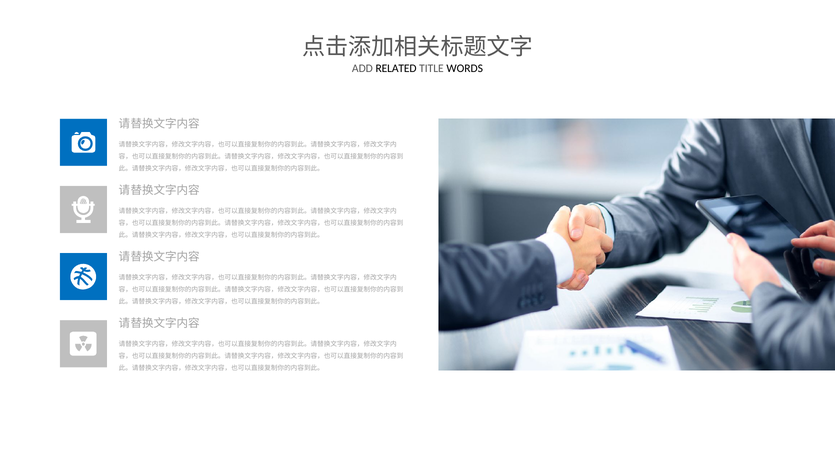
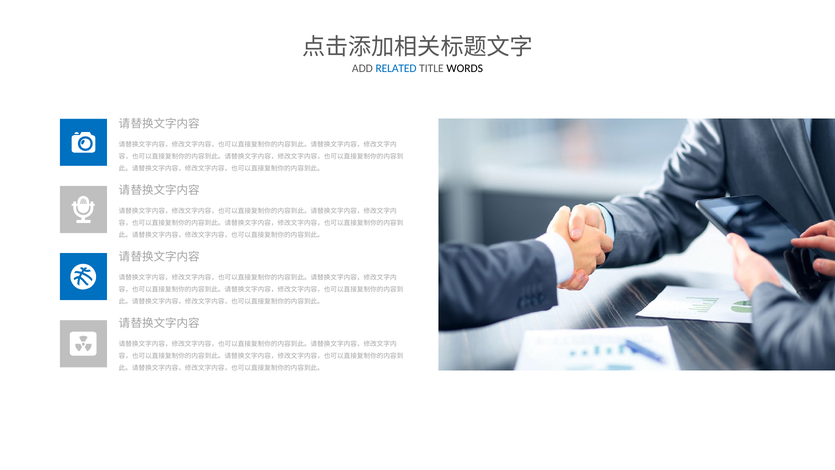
RELATED colour: black -> blue (396, 68)
